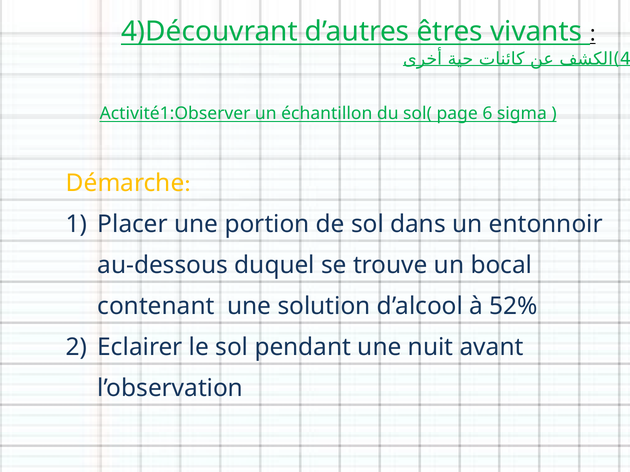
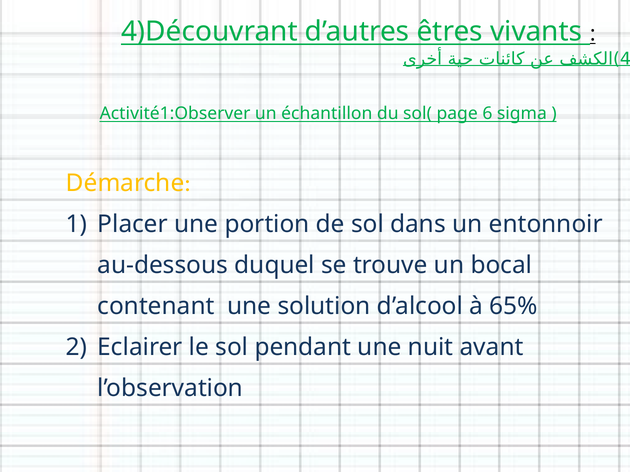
52%: 52% -> 65% (514, 306)
